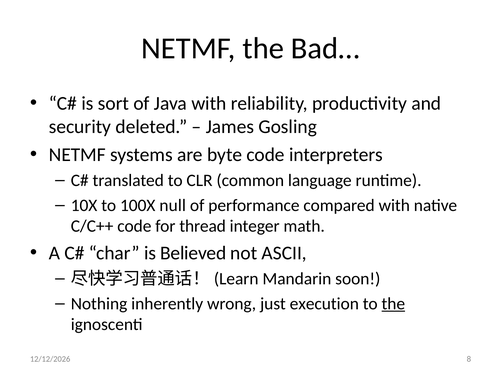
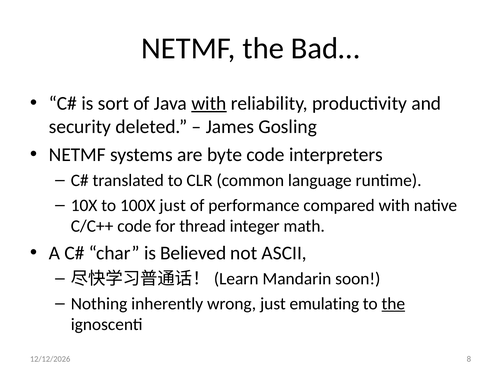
with underline: none -> present (209, 103)
100X null: null -> just (173, 205)
execution: execution -> emulating (324, 303)
